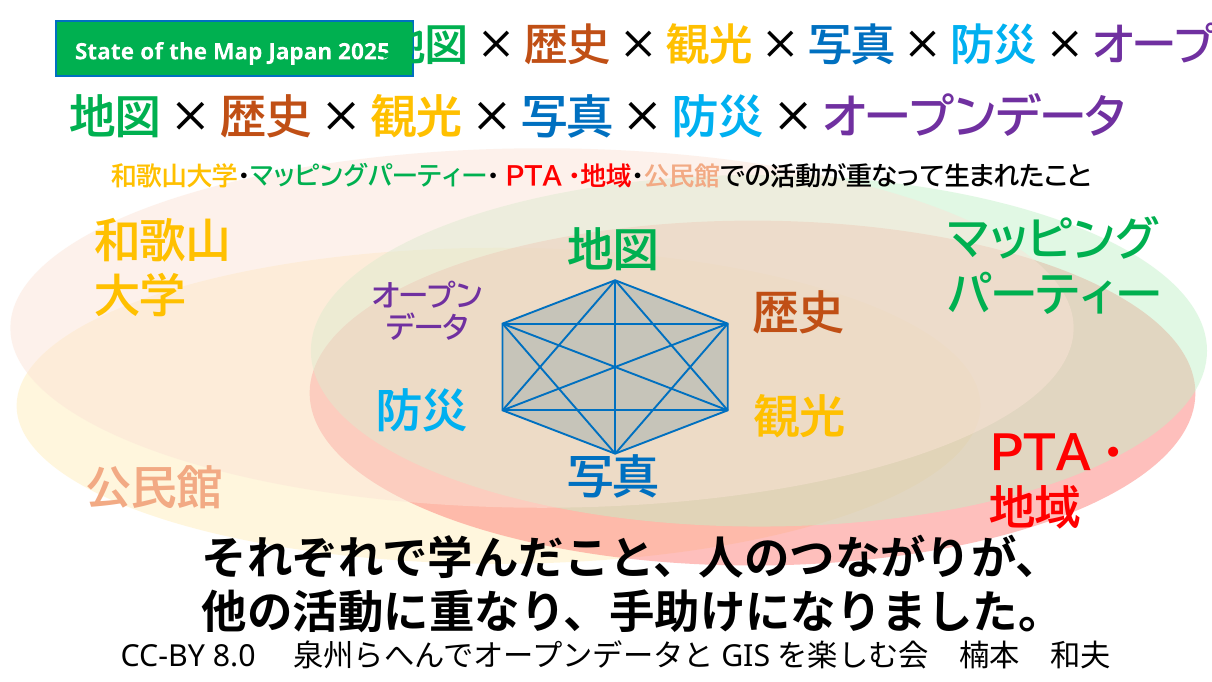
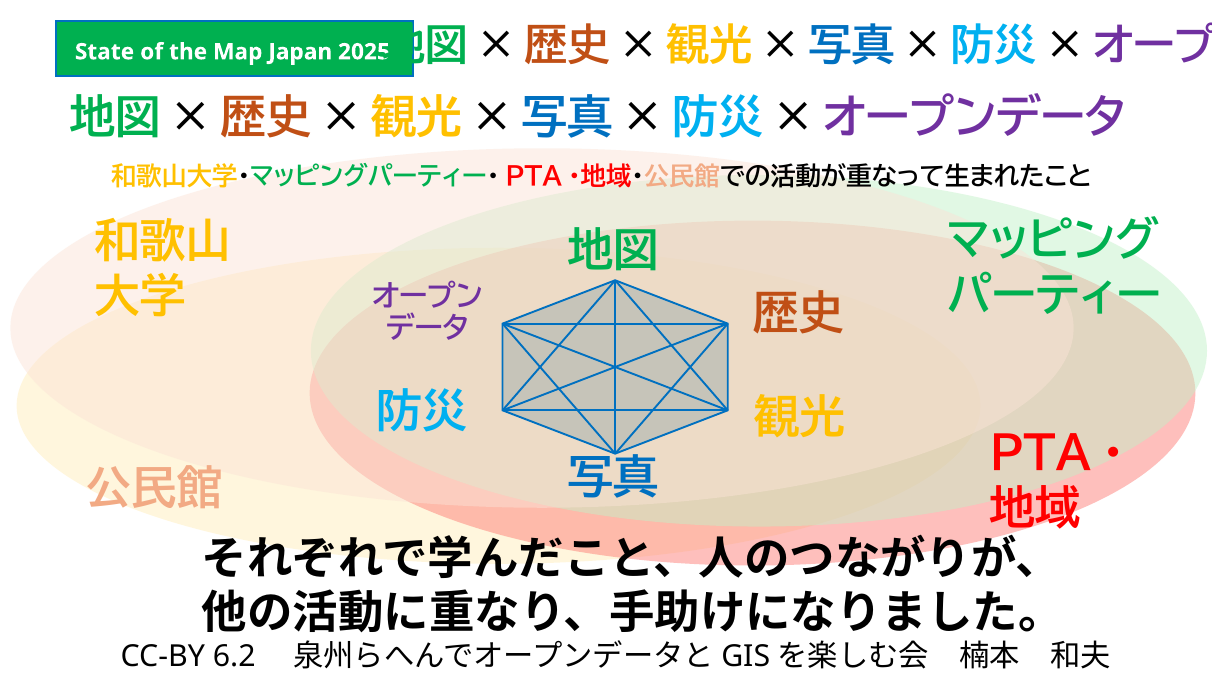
8.0: 8.0 -> 6.2 (234, 657)
